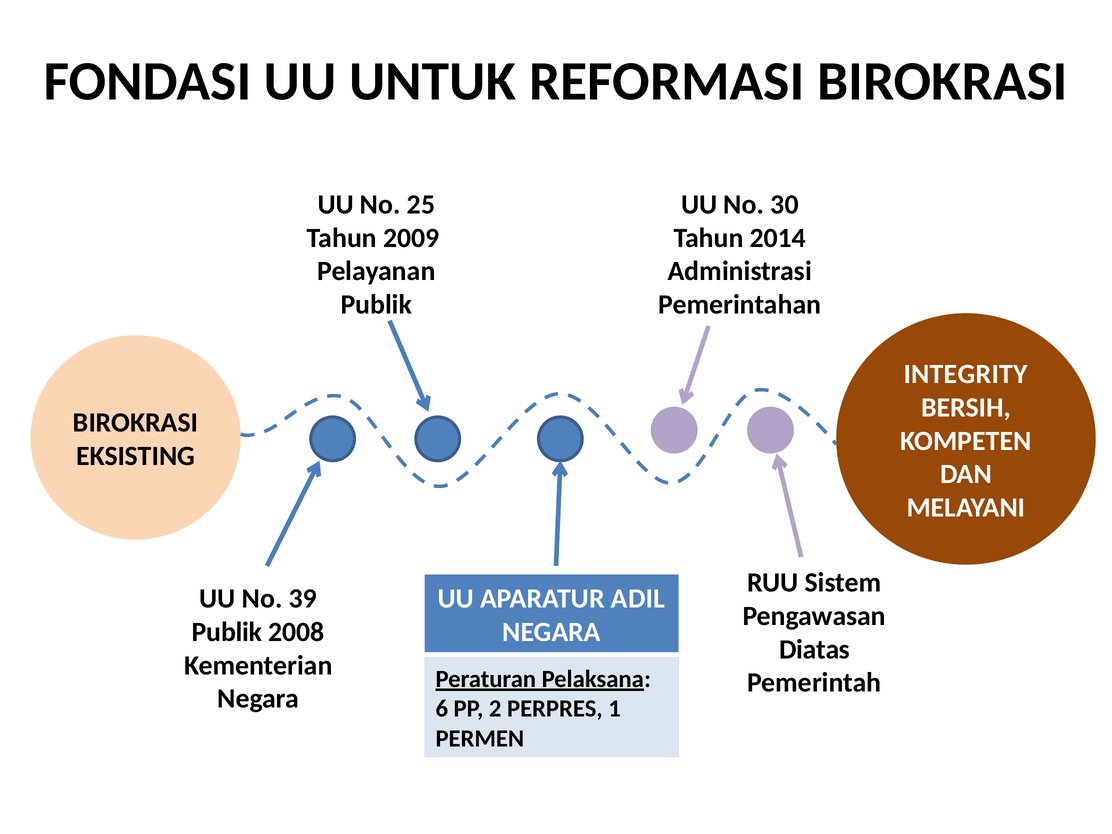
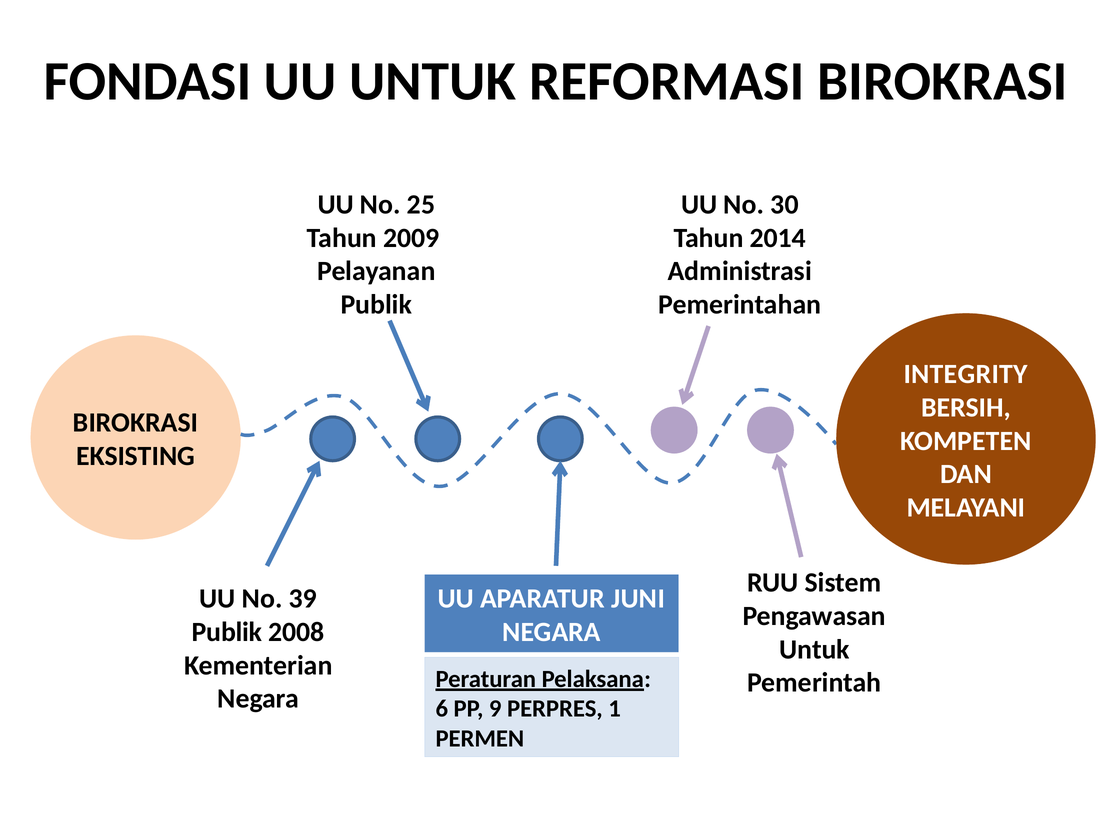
ADIL: ADIL -> JUNI (638, 599)
Diatas: Diatas -> Untuk (814, 649)
2: 2 -> 9 (495, 709)
